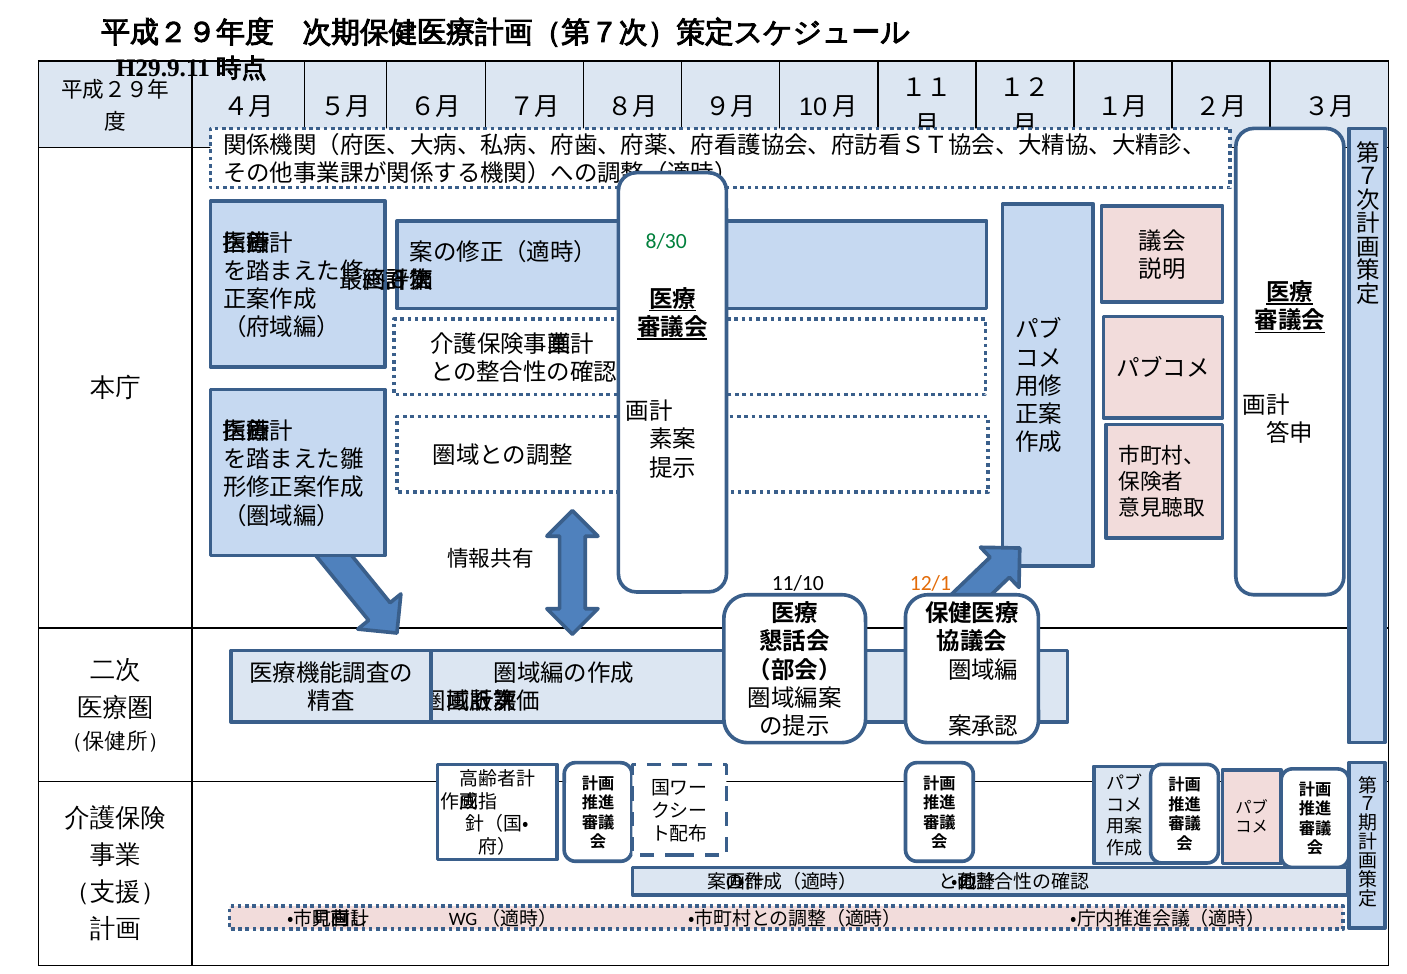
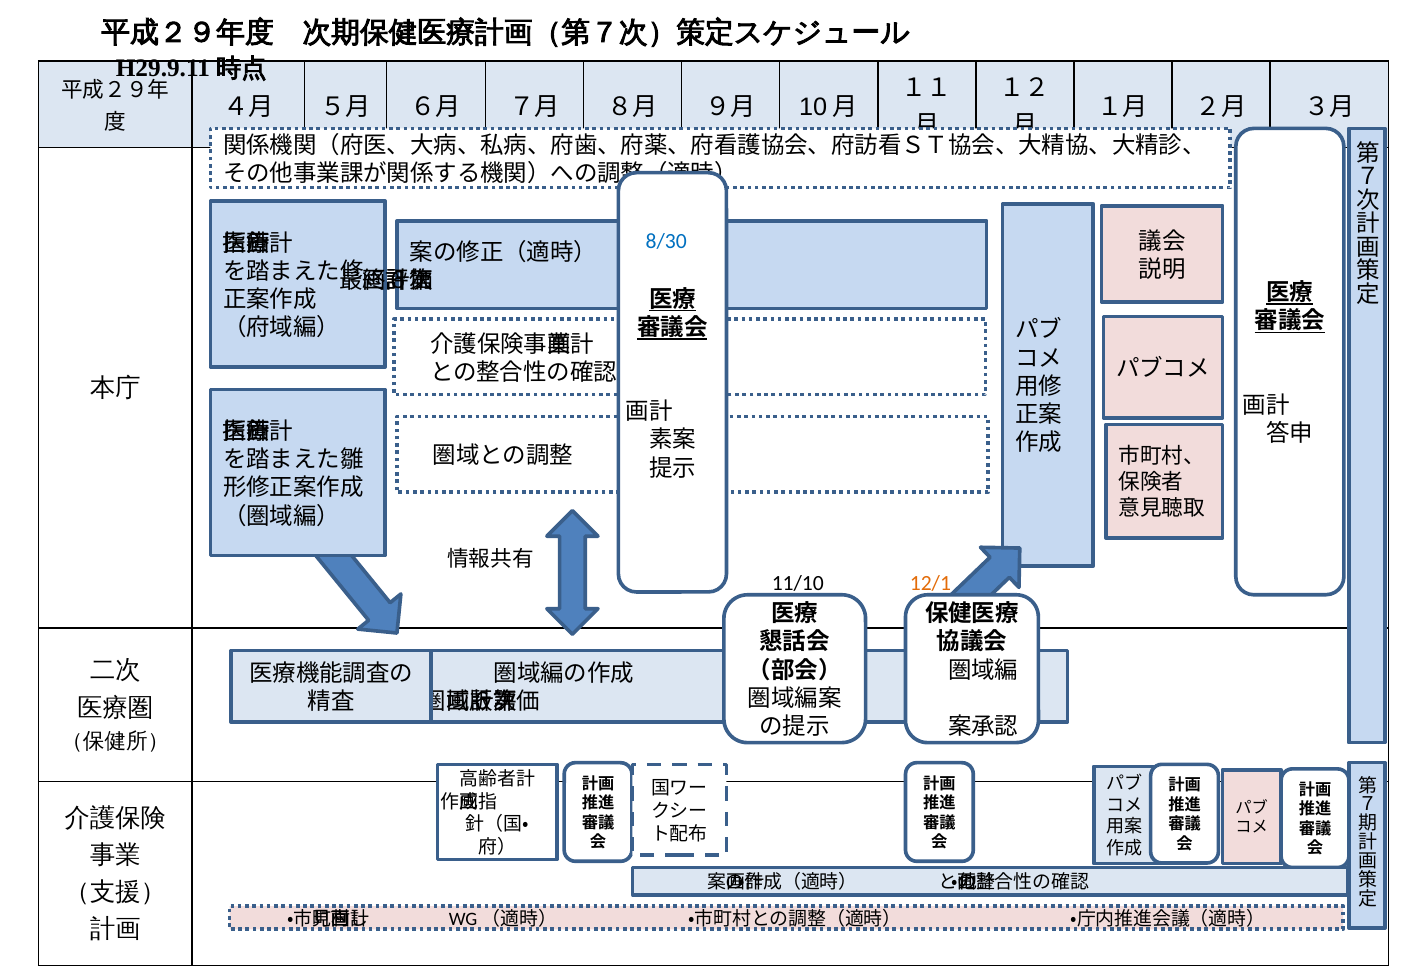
8/30 colour: green -> blue (666, 242)
